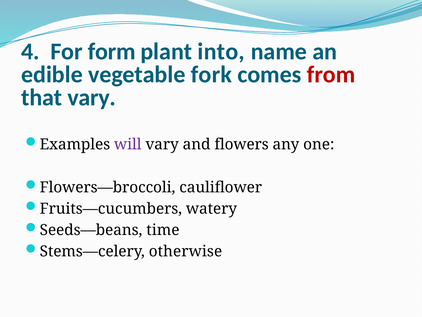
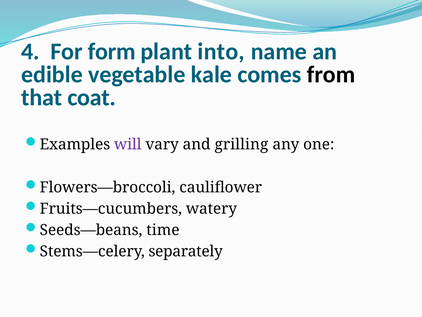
fork: fork -> kale (211, 74)
from colour: red -> black (331, 74)
that vary: vary -> coat (92, 98)
flowers: flowers -> grilling (241, 144)
otherwise: otherwise -> separately (186, 251)
